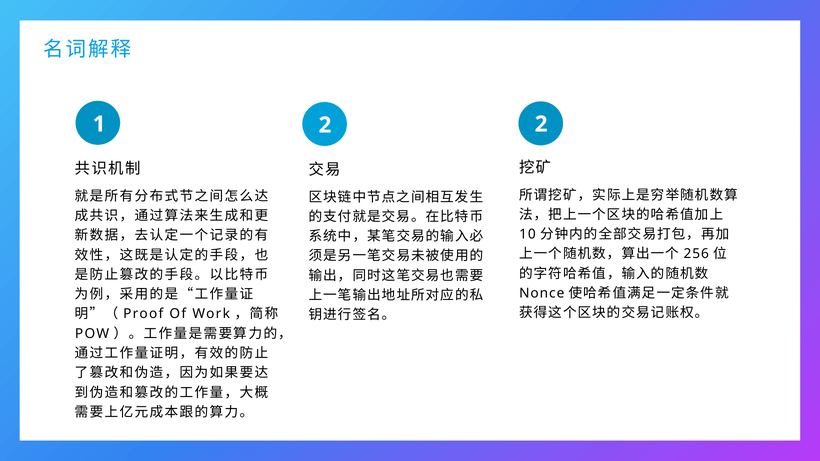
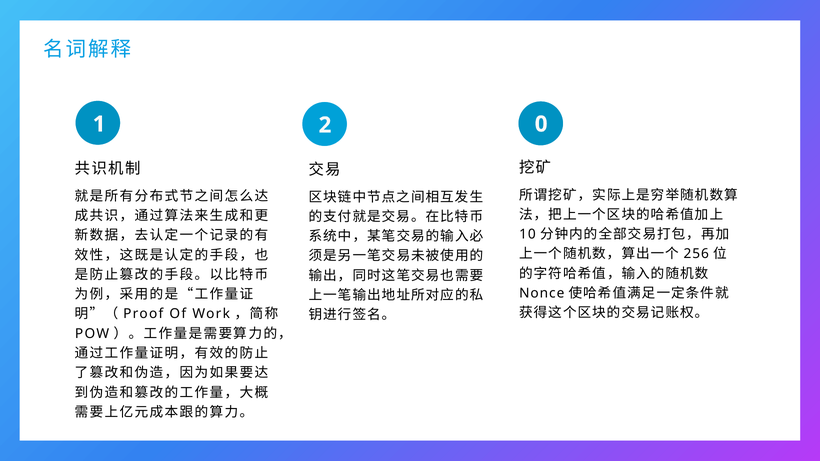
2 2: 2 -> 0 (541, 124)
